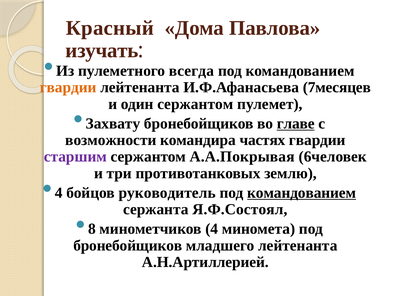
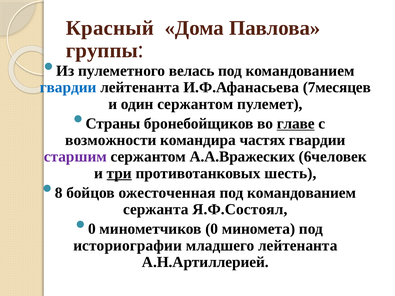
изучать: изучать -> группы (102, 51)
всегда: всегда -> велась (192, 71)
гвардии colour: orange -> blue (68, 87)
Захвату: Захвату -> Страны (113, 124)
А.А.Покрывая: А.А.Покрывая -> А.А.Вражеских (242, 157)
три underline: none -> present (119, 173)
землю: землю -> шесть (290, 173)
4: 4 -> 8 (59, 193)
руководитель: руководитель -> ожесточенная (167, 193)
командованием underline: present -> none (302, 193)
8: 8 -> 0 (92, 229)
минометчиков 4: 4 -> 0 (212, 229)
бронебойщиков: бронебойщиков -> историографии (128, 246)
